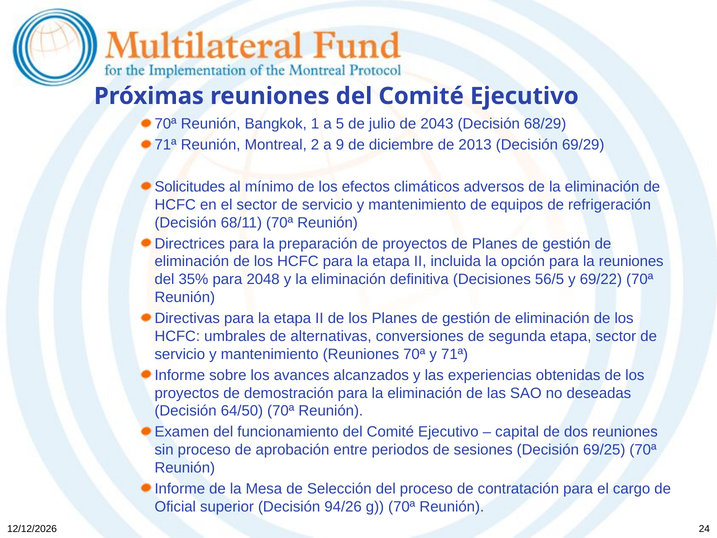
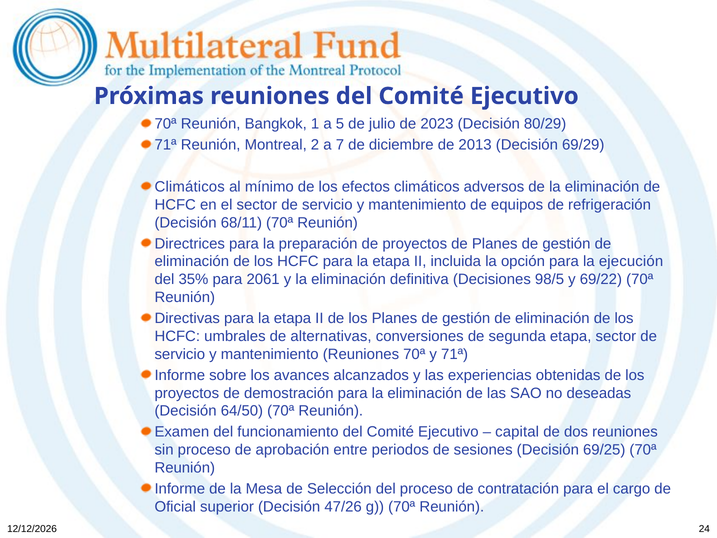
2043: 2043 -> 2023 (437, 124)
68/29: 68/29 -> 80/29 (545, 124)
9: 9 -> 7 (340, 145)
Solicitudes: Solicitudes -> Climáticos (190, 187)
la reuniones: reuniones -> ejecución (631, 261)
2048: 2048 -> 2061 (263, 279)
56/5: 56/5 -> 98/5 (550, 279)
94/26: 94/26 -> 47/26 (343, 506)
